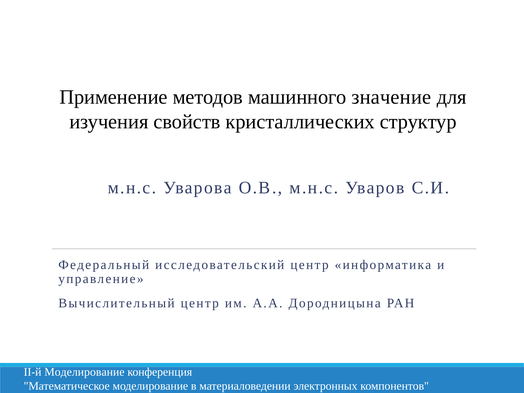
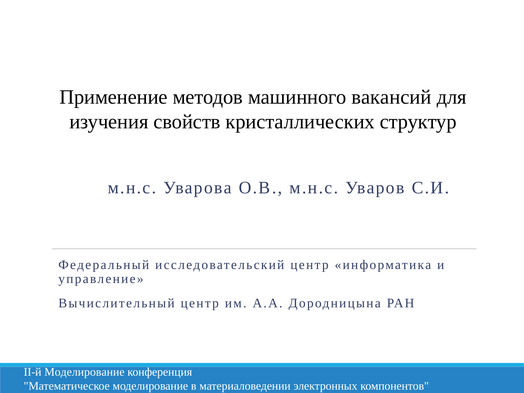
значение: значение -> вакансий (391, 97)
